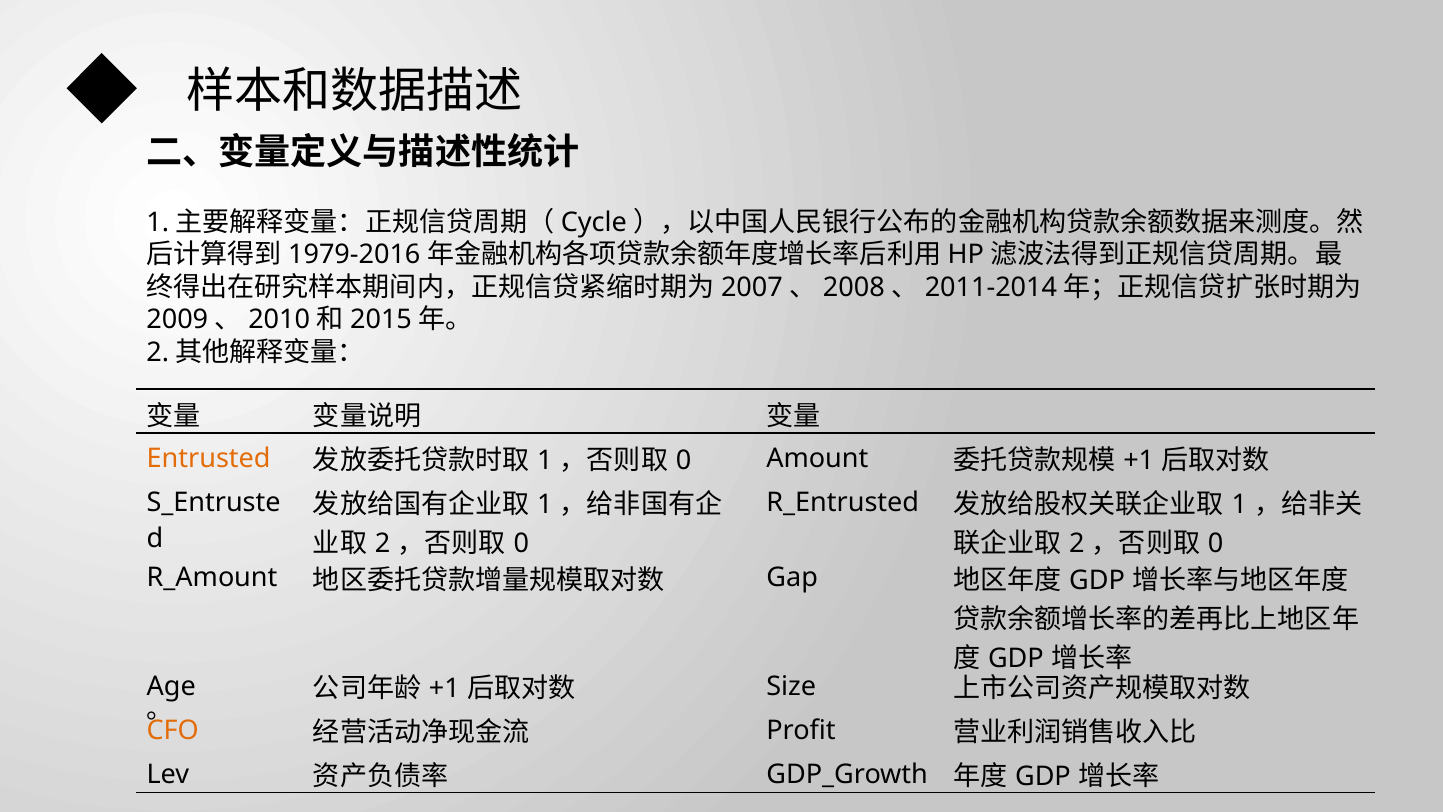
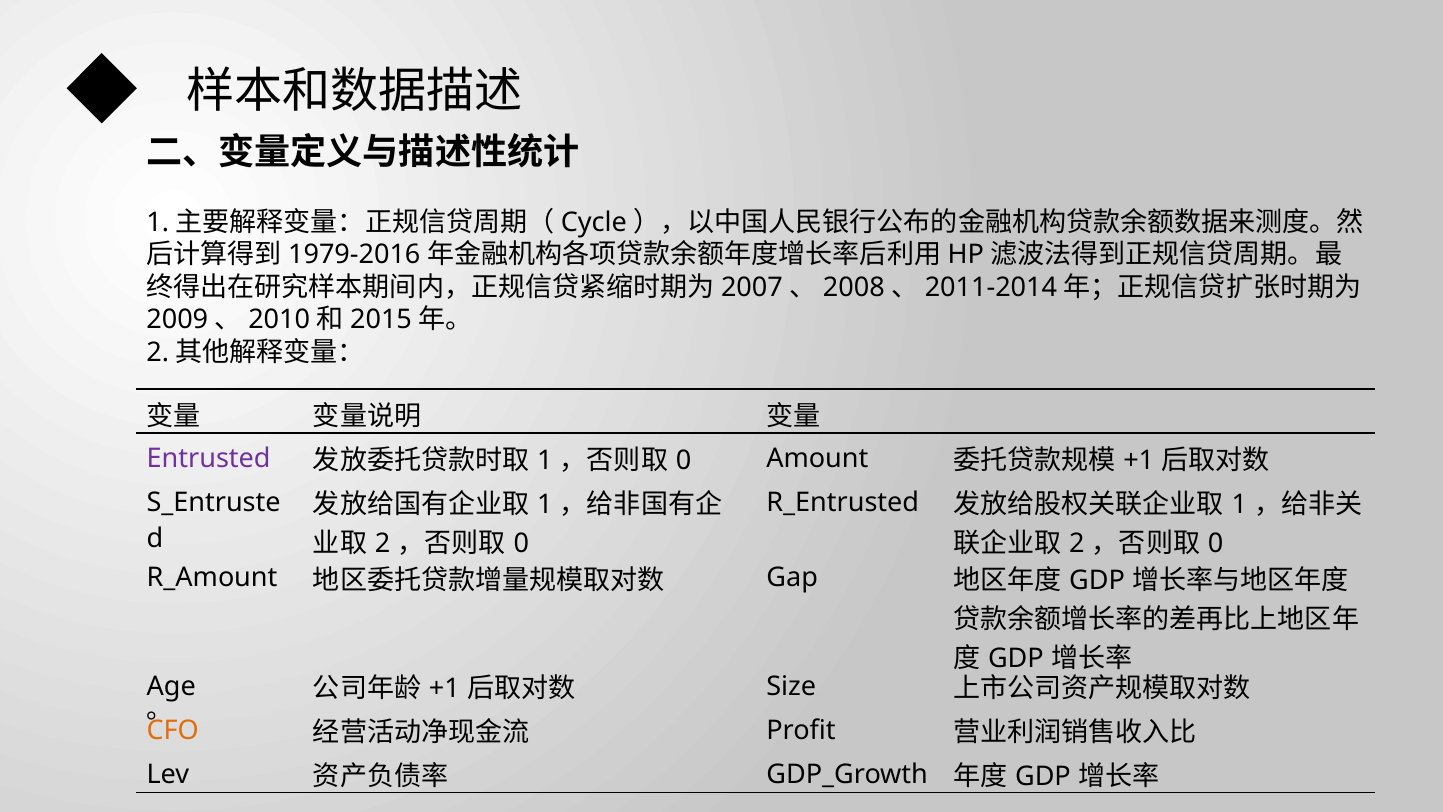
Entrusted colour: orange -> purple (209, 458)
